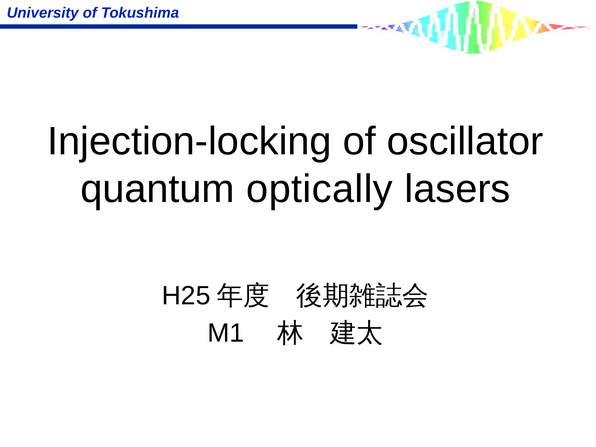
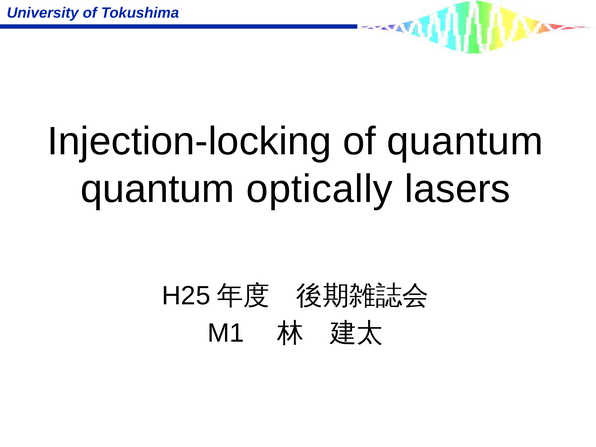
of oscillator: oscillator -> quantum (465, 141)
